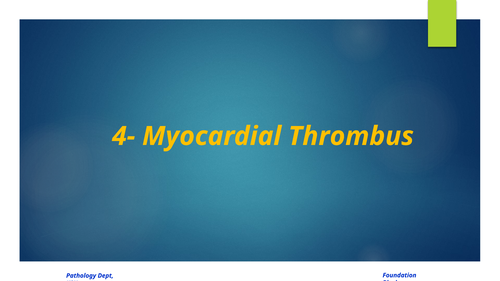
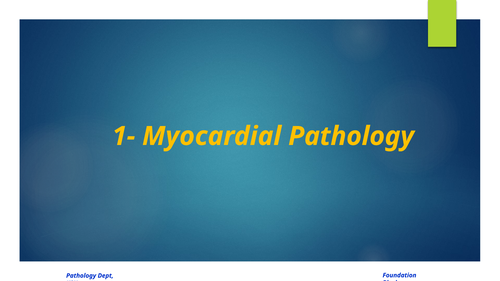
4-: 4- -> 1- (124, 136)
Myocardial Thrombus: Thrombus -> Pathology (351, 136)
